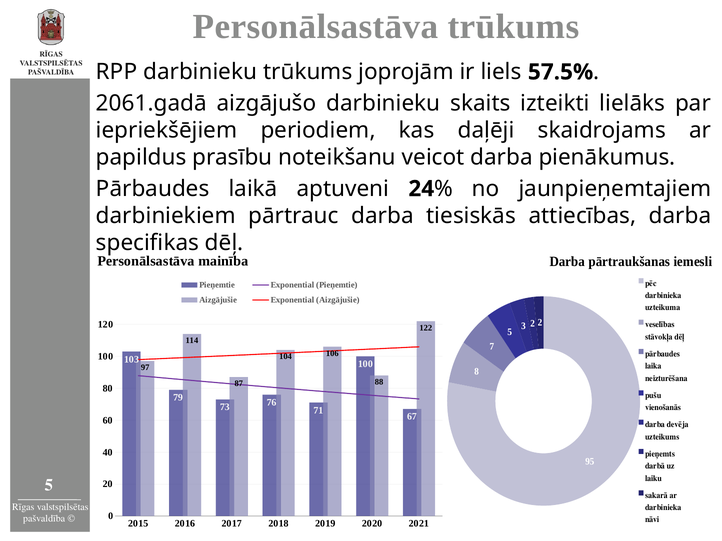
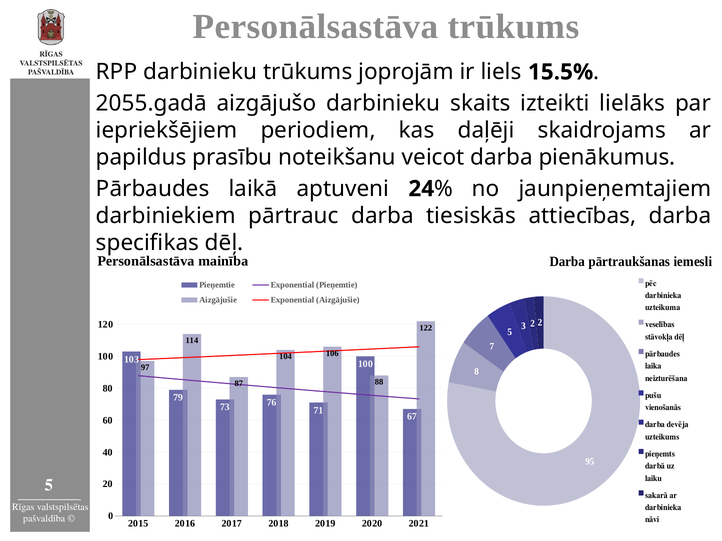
57.5%: 57.5% -> 15.5% (561, 72)
2061.gadā: 2061.gadā -> 2055.gadā (151, 103)
